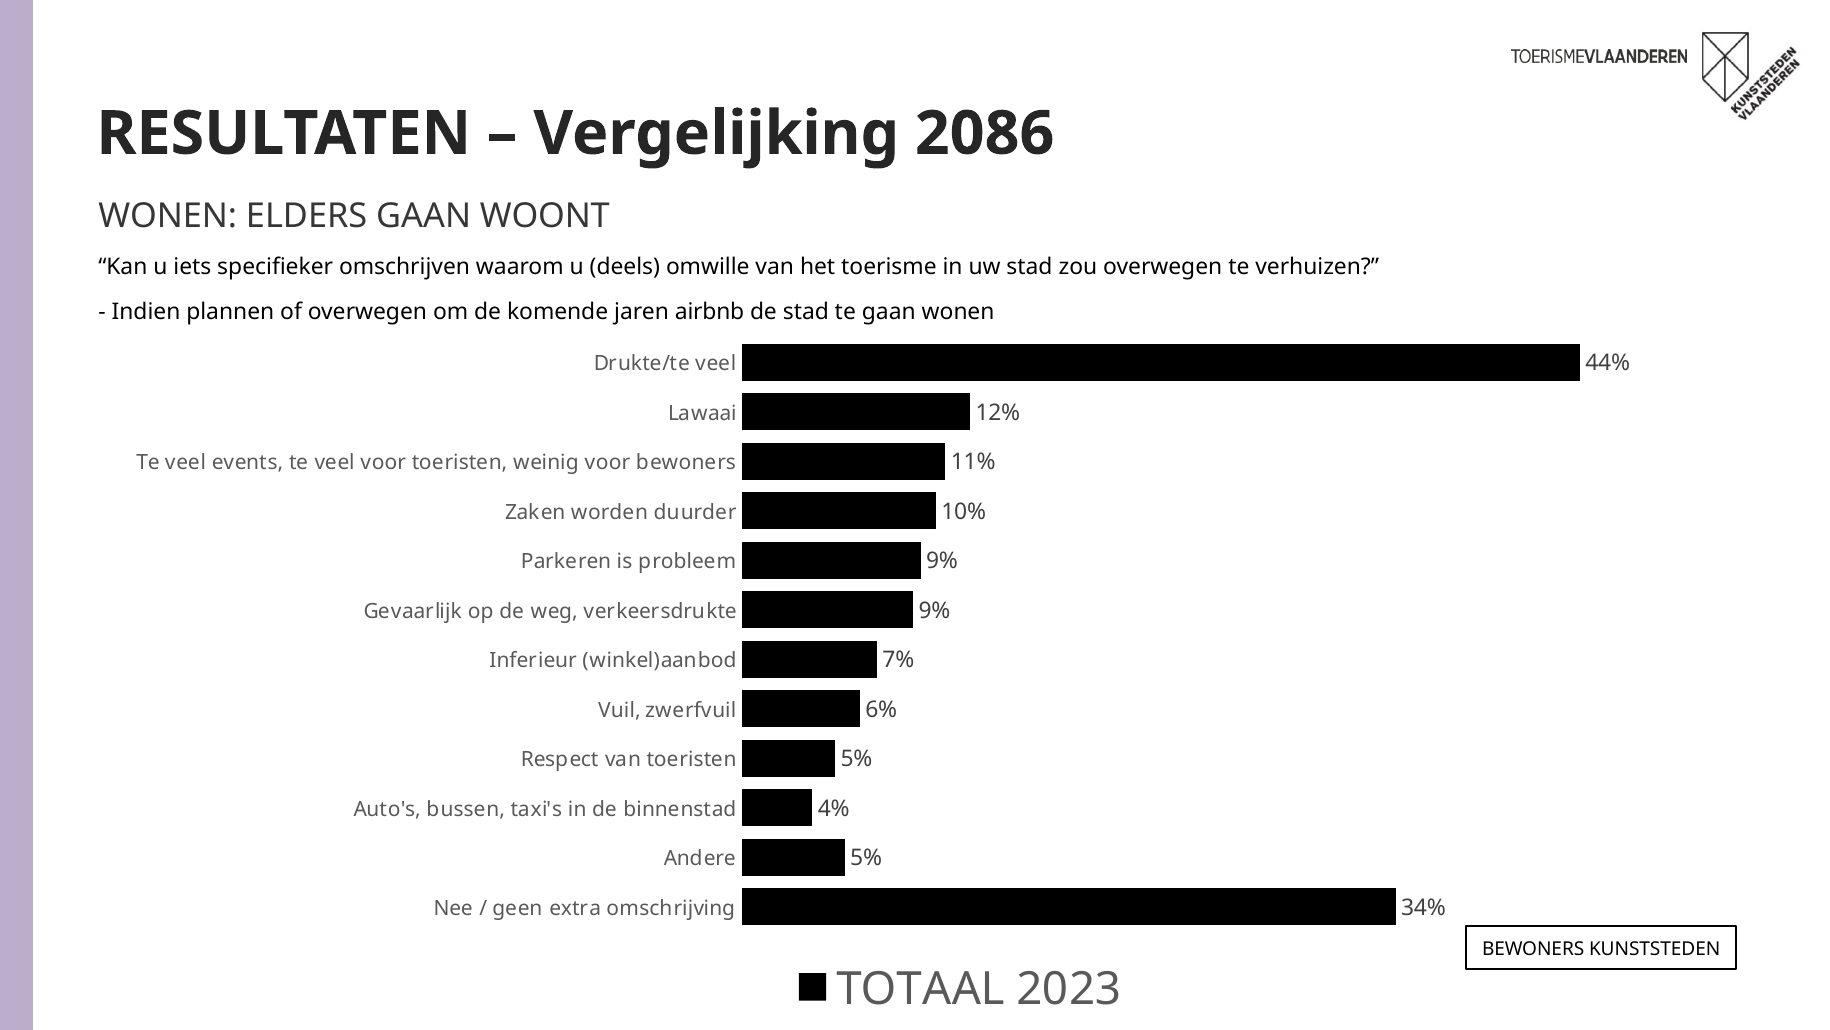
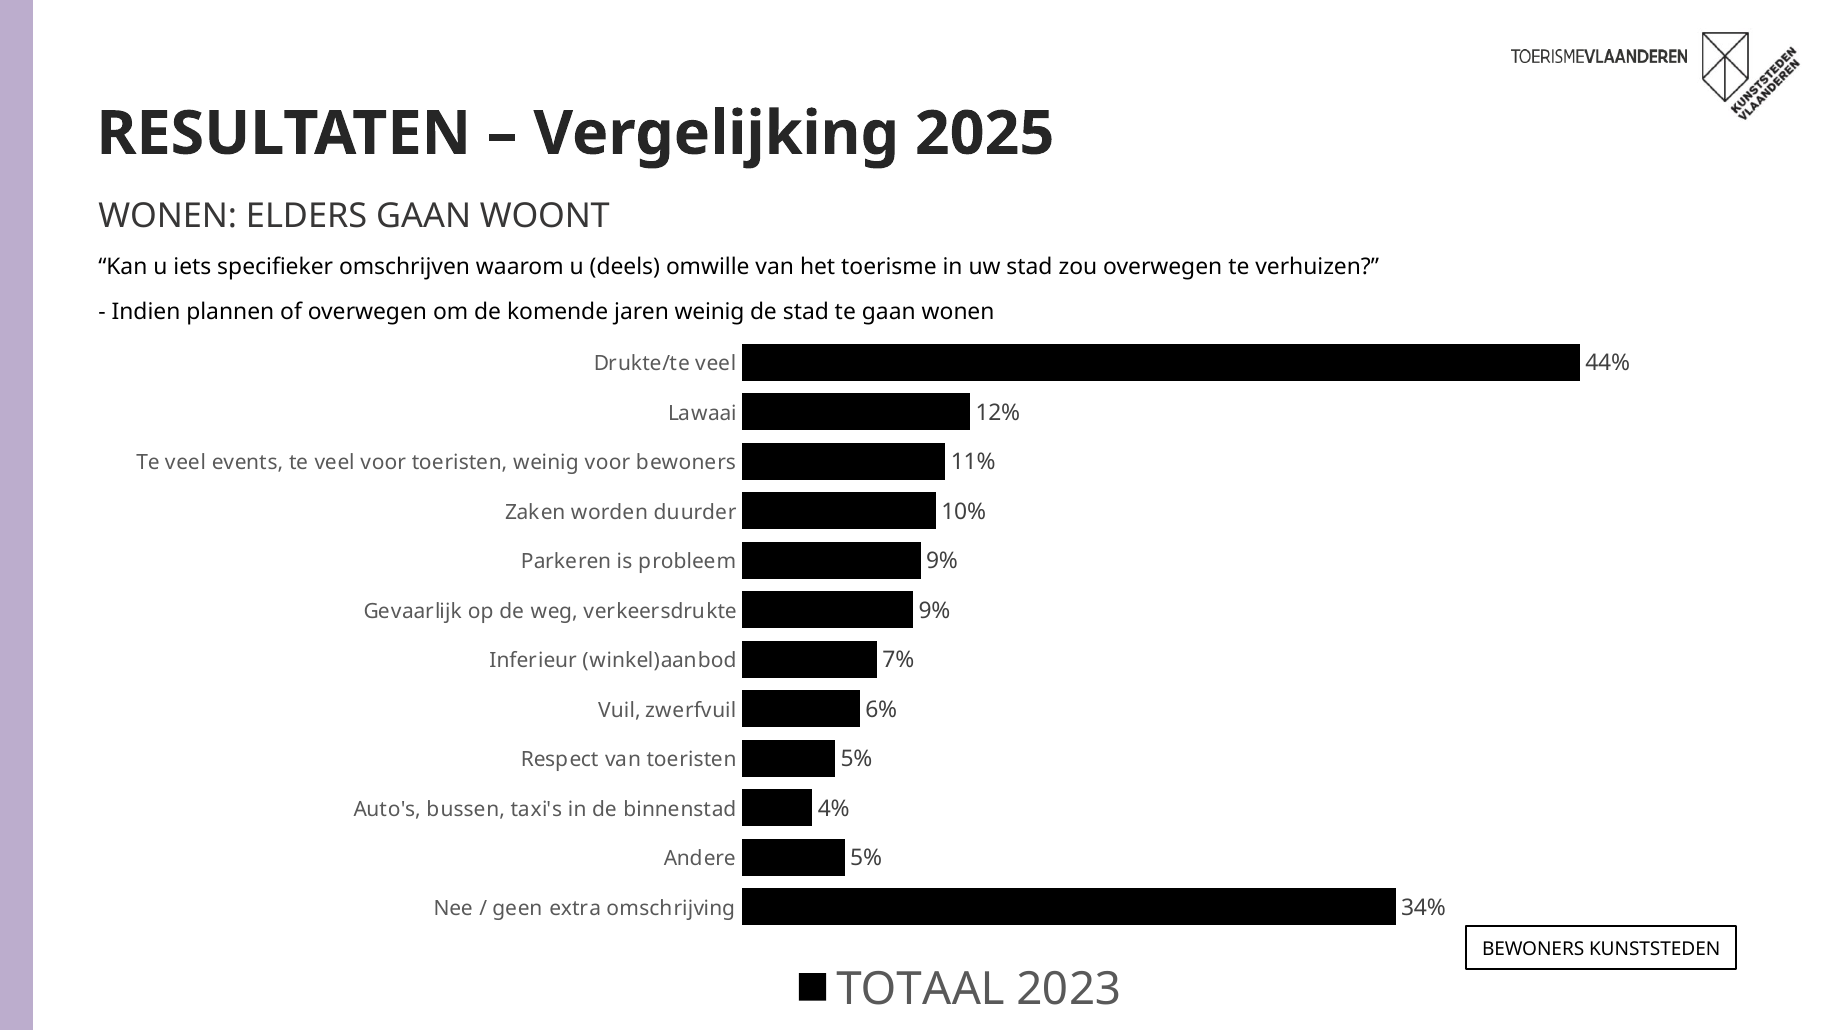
2086: 2086 -> 2025 (985, 134)
jaren airbnb: airbnb -> weinig (710, 311)
